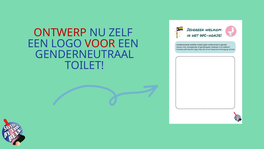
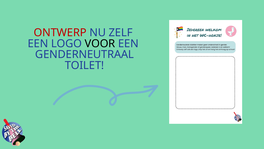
VOOR colour: red -> black (100, 43)
